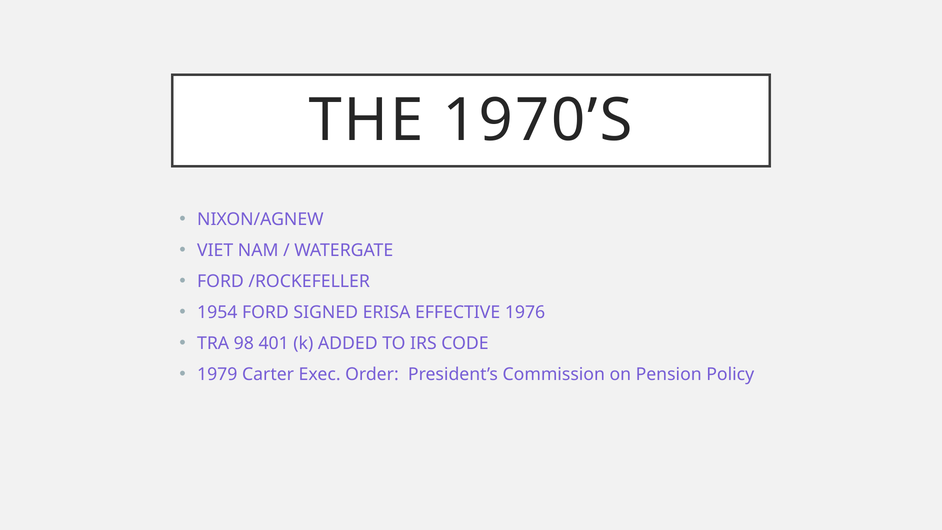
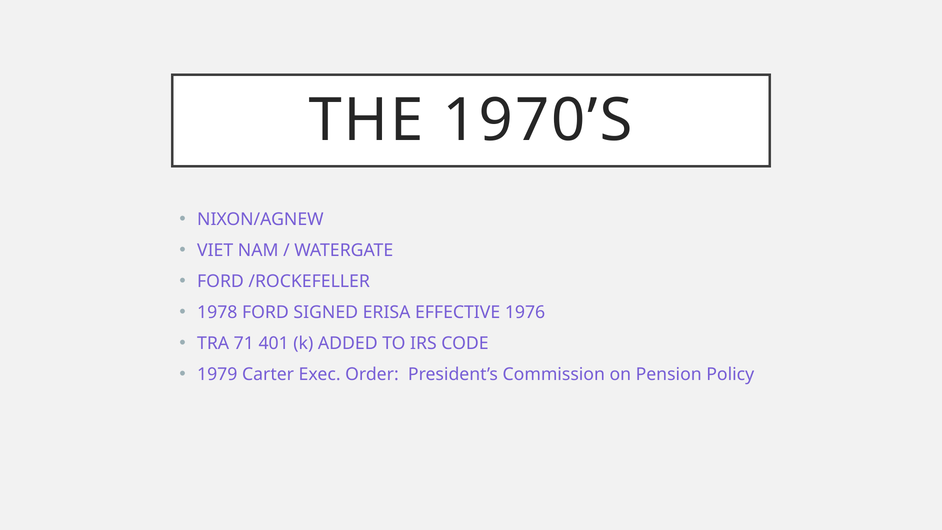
1954: 1954 -> 1978 (217, 312)
98: 98 -> 71 (244, 343)
